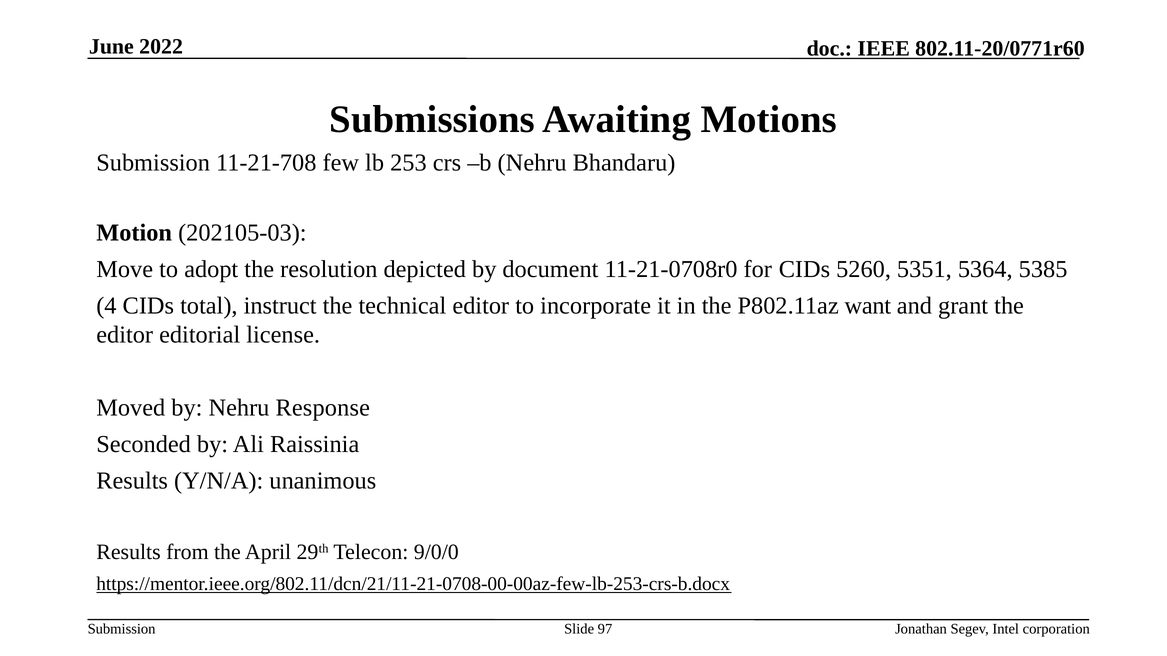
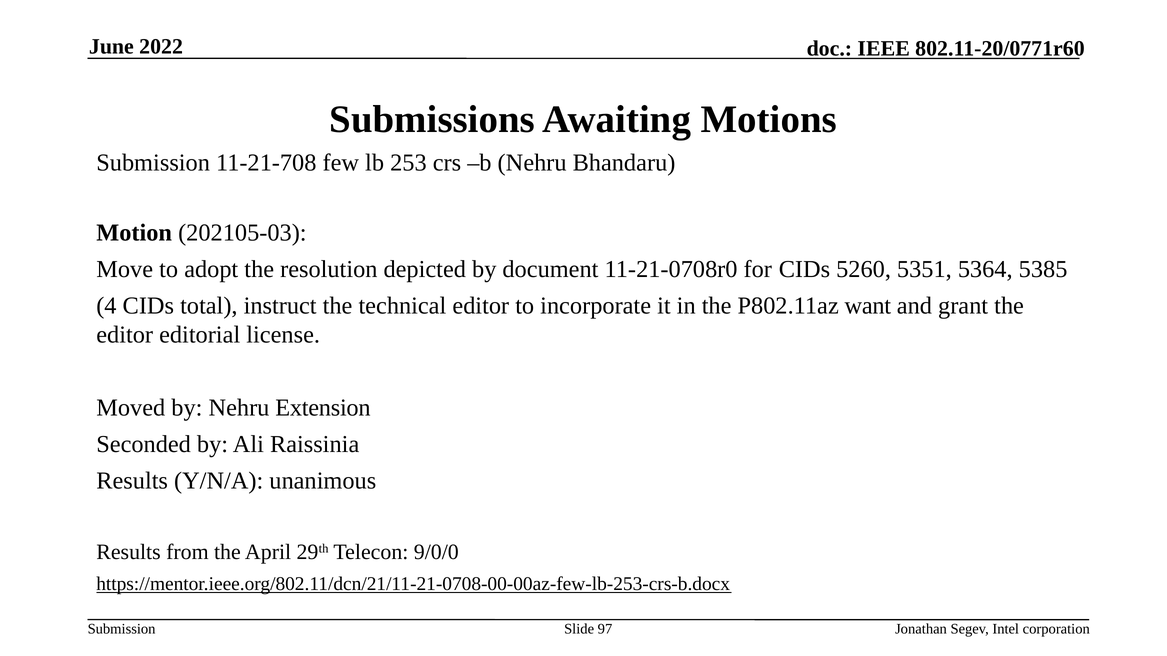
Response: Response -> Extension (323, 408)
